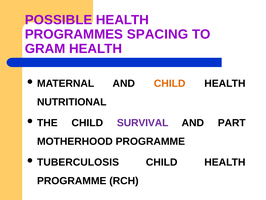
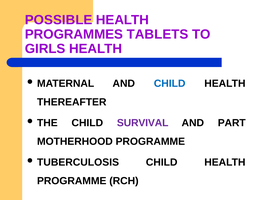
SPACING: SPACING -> TABLETS (158, 34)
GRAM: GRAM -> GIRLS (45, 49)
CHILD colour: orange -> blue (170, 83)
NUTRITIONAL: NUTRITIONAL -> THEREAFTER (72, 102)
